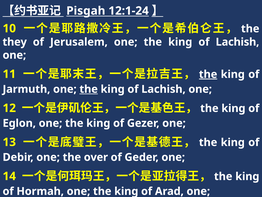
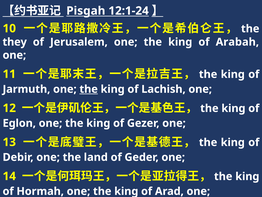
Lachish: Lachish -> Arabah (237, 42)
the underline: present -> none (208, 74)
over: over -> land (96, 157)
